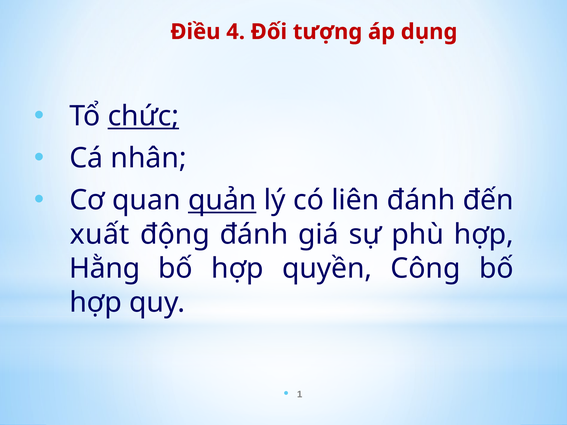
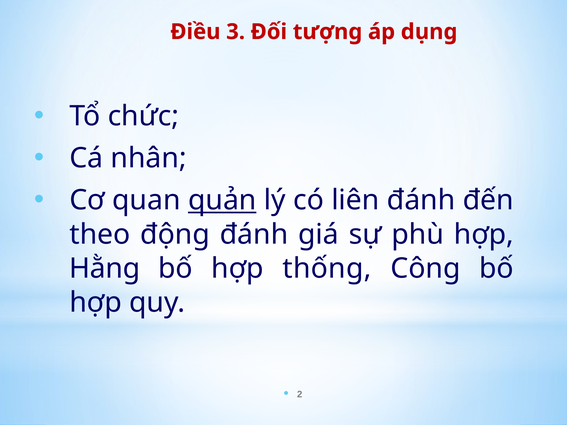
4: 4 -> 3 (236, 32)
chức underline: present -> none (143, 116)
xuất: xuất -> theo (100, 234)
quyền: quyền -> thống (327, 268)
1: 1 -> 2 (300, 395)
